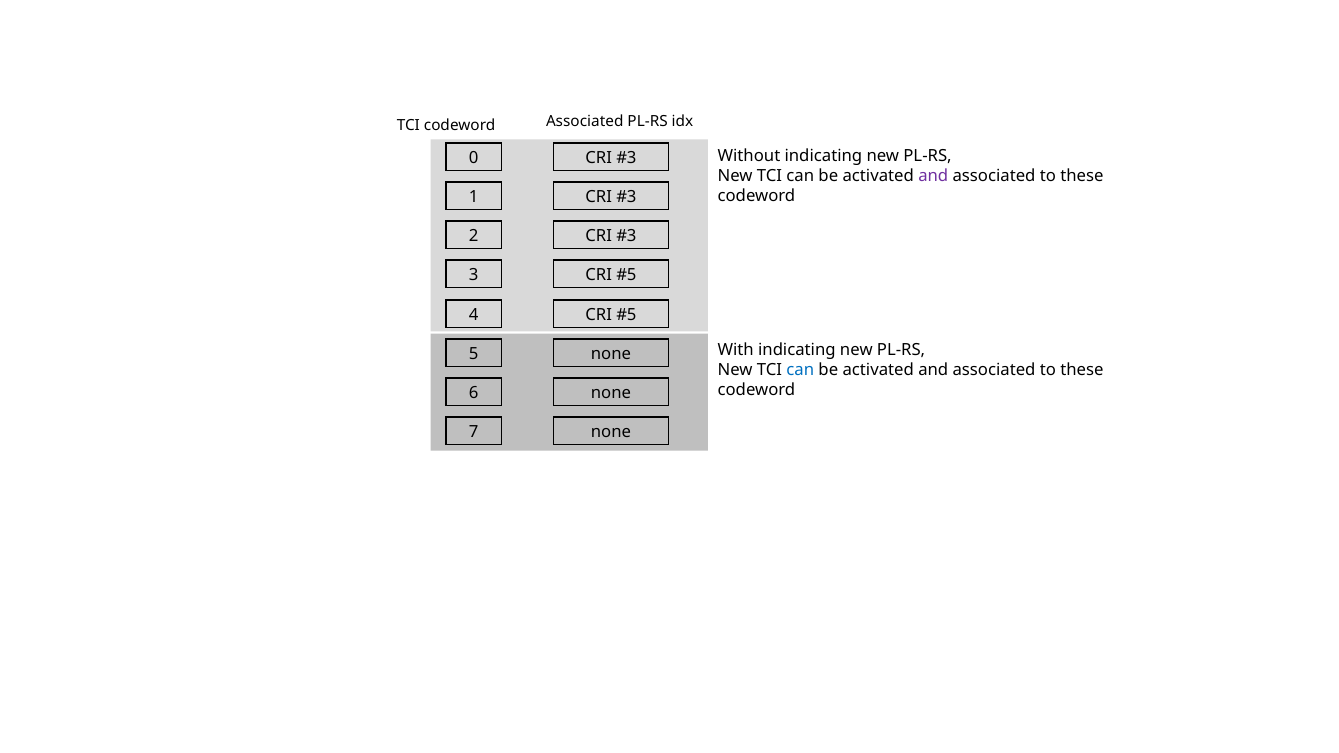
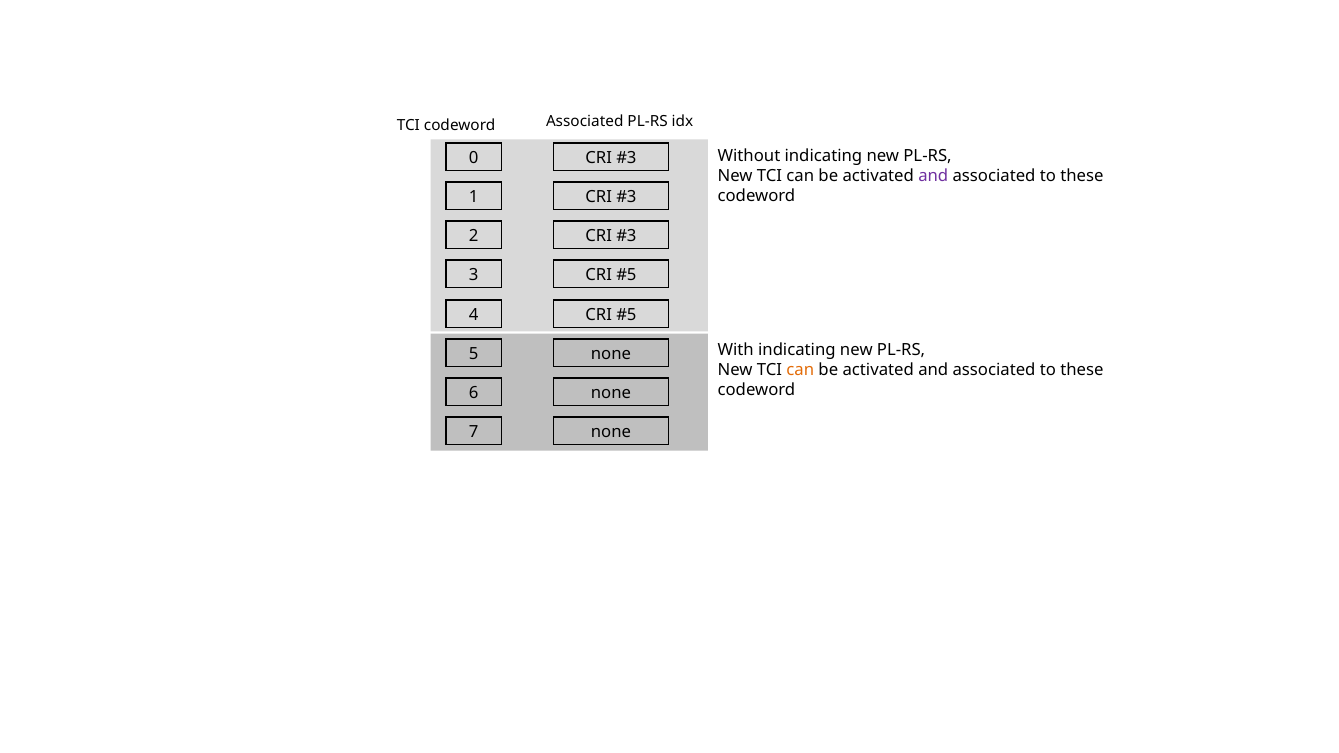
can colour: blue -> orange (800, 370)
